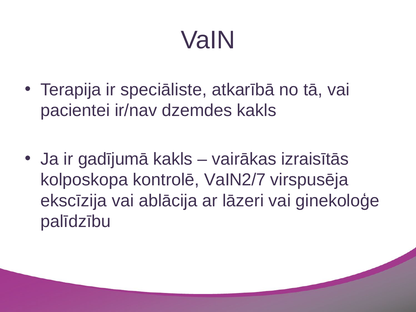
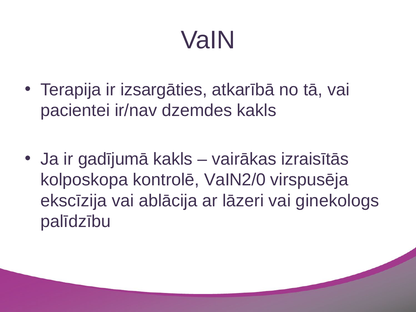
speciāliste: speciāliste -> izsargāties (164, 90)
VaIN2/7: VaIN2/7 -> VaIN2/0 (235, 180)
ginekoloģe: ginekoloģe -> ginekologs (337, 201)
